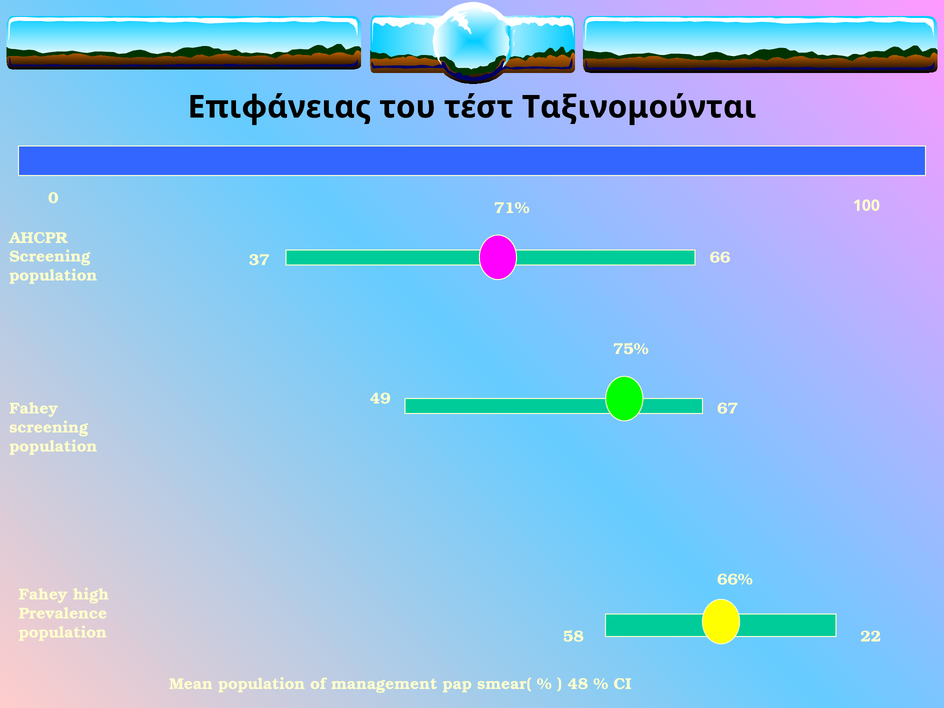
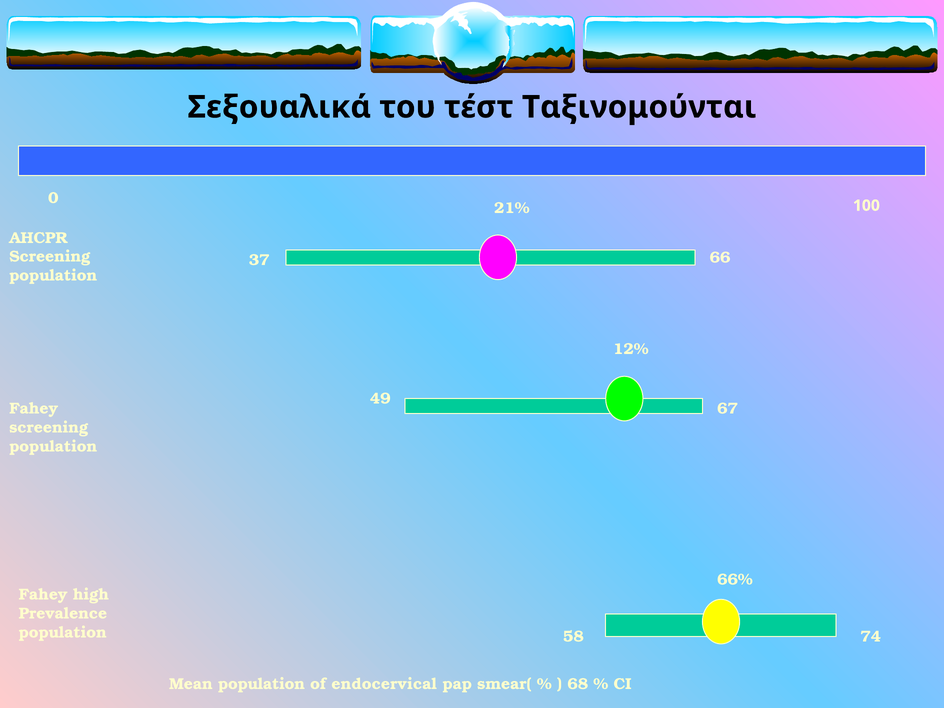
Επιφάνειας: Επιφάνειας -> Σεξουαλικά (279, 107)
71%: 71% -> 21% (512, 208)
75%: 75% -> 12% (631, 349)
22: 22 -> 74 (871, 637)
management: management -> endocervical (384, 684)
48: 48 -> 68 (578, 684)
